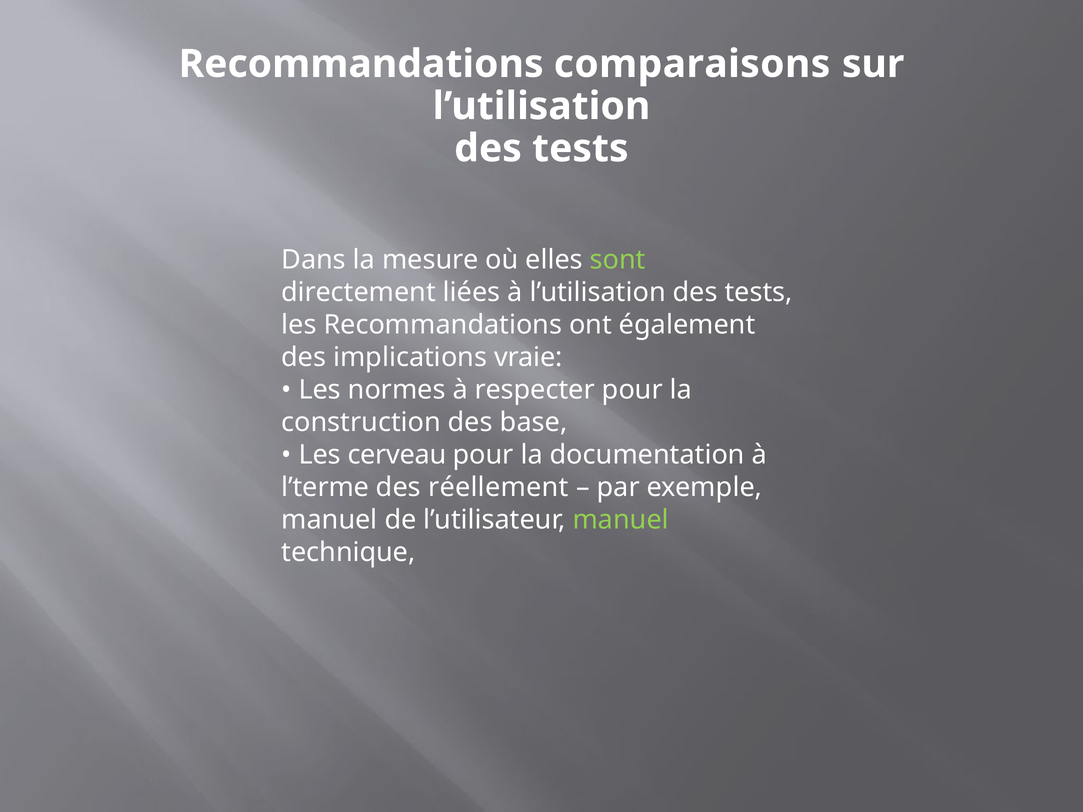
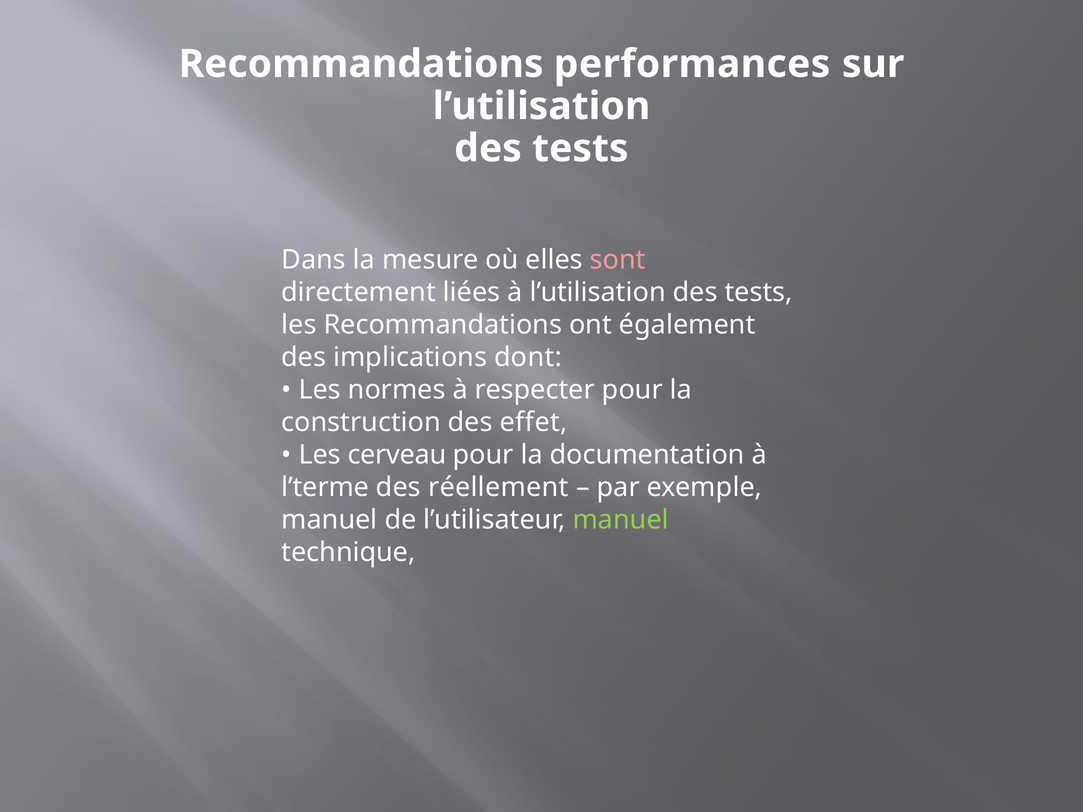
comparaisons: comparaisons -> performances (692, 64)
sont colour: light green -> pink (618, 260)
vraie: vraie -> dont (528, 358)
base: base -> effet (534, 423)
